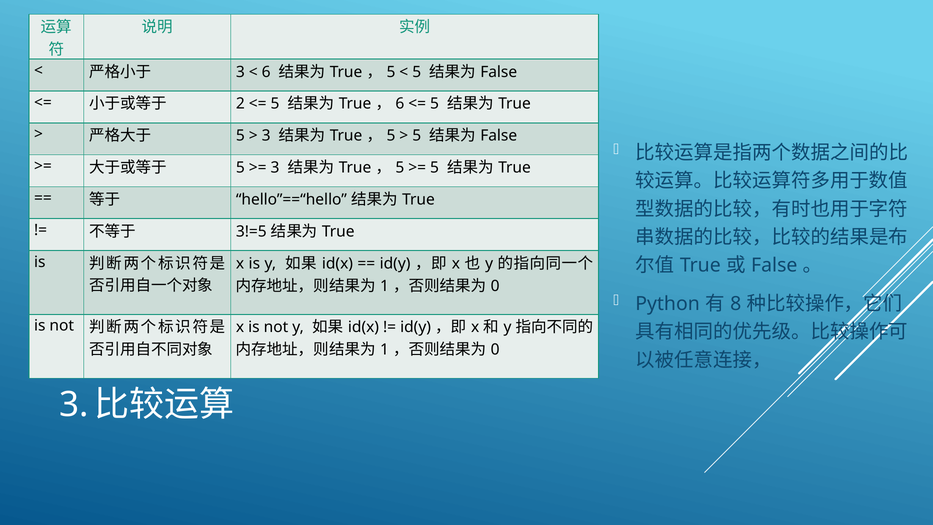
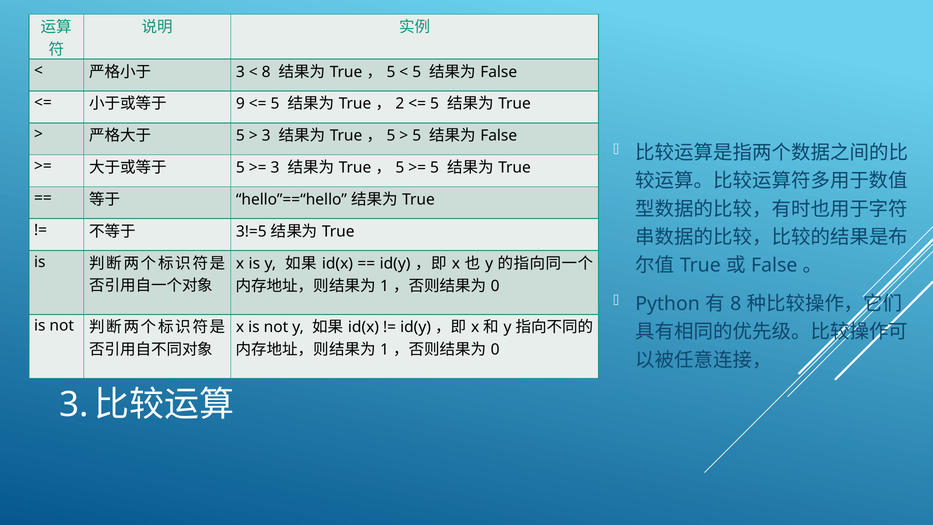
6: 6 -> 8 (266, 72)
2: 2 -> 9 (240, 104)
6: 6 -> 2 (400, 104)
